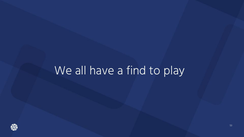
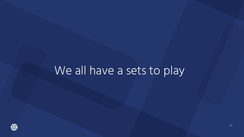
find: find -> sets (136, 71)
